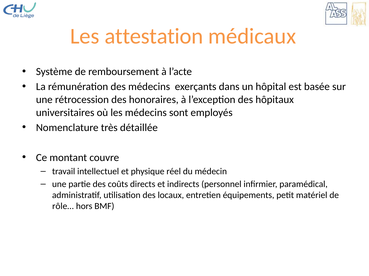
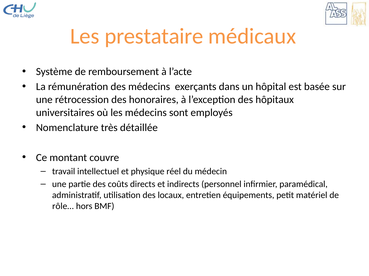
attestation: attestation -> prestataire (154, 36)
